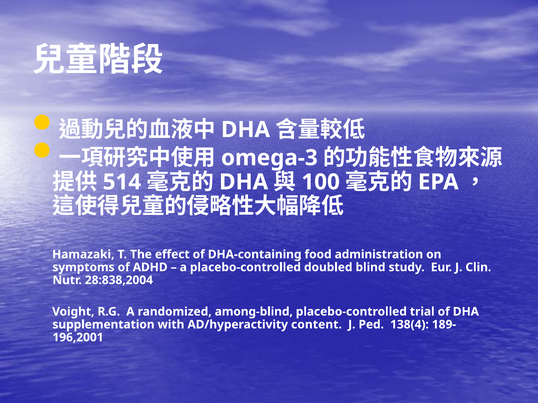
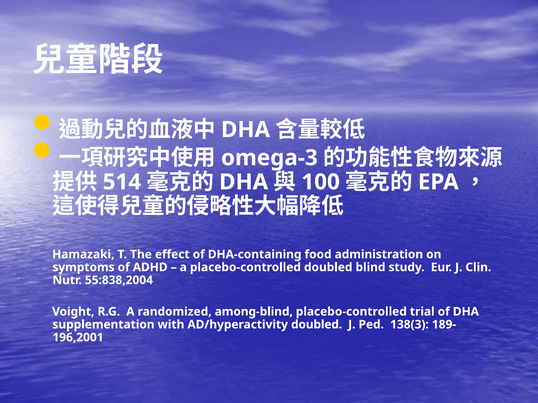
28:838,2004: 28:838,2004 -> 55:838,2004 (119, 280)
AD/hyperactivity content: content -> doubled (317, 325)
138(4: 138(4 -> 138(3 (409, 325)
